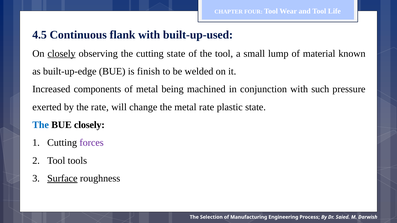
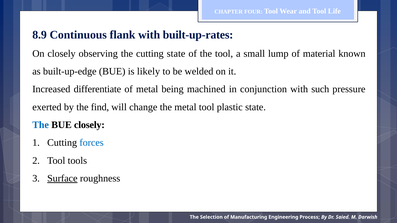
4.5: 4.5 -> 8.9 (40, 35)
built-up-used: built-up-used -> built-up-rates (198, 35)
closely underline: present -> none (62, 54)
finish: finish -> likely (149, 71)
components: components -> differentiate (97, 89)
the rate: rate -> find (100, 107)
metal rate: rate -> tool (207, 107)
forces colour: purple -> blue (92, 143)
